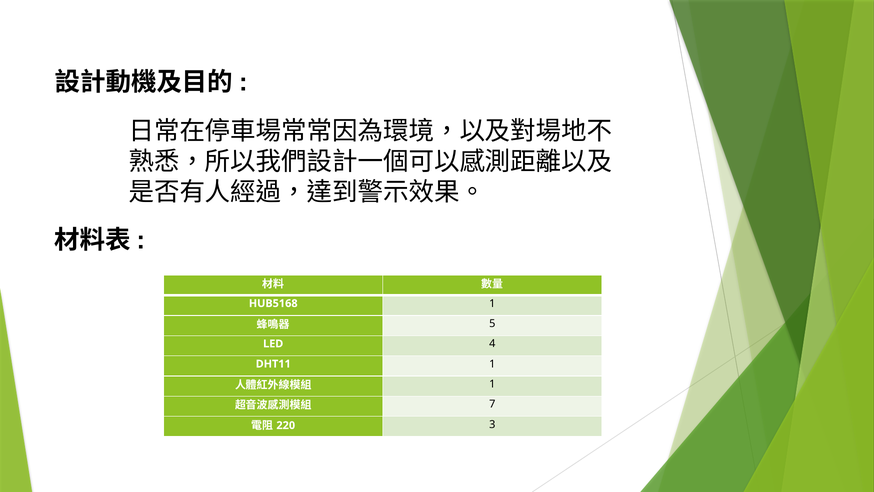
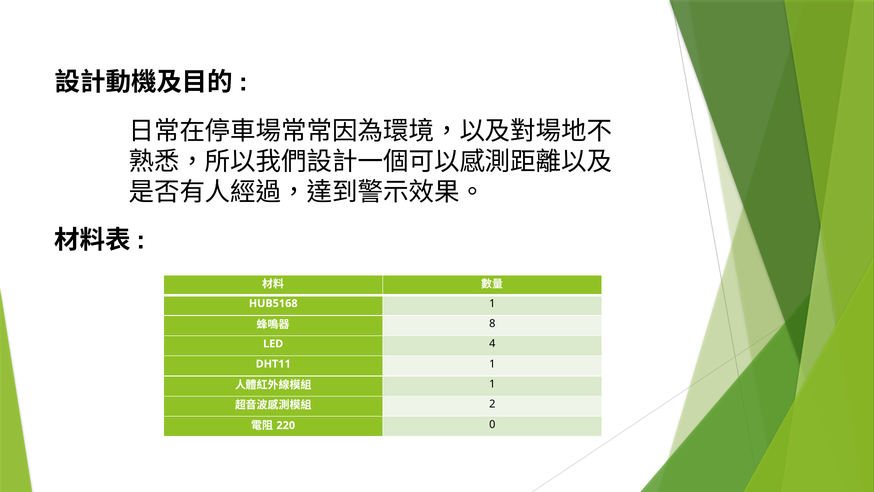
5: 5 -> 8 (492, 323)
7: 7 -> 2 (492, 404)
3: 3 -> 0 (492, 424)
